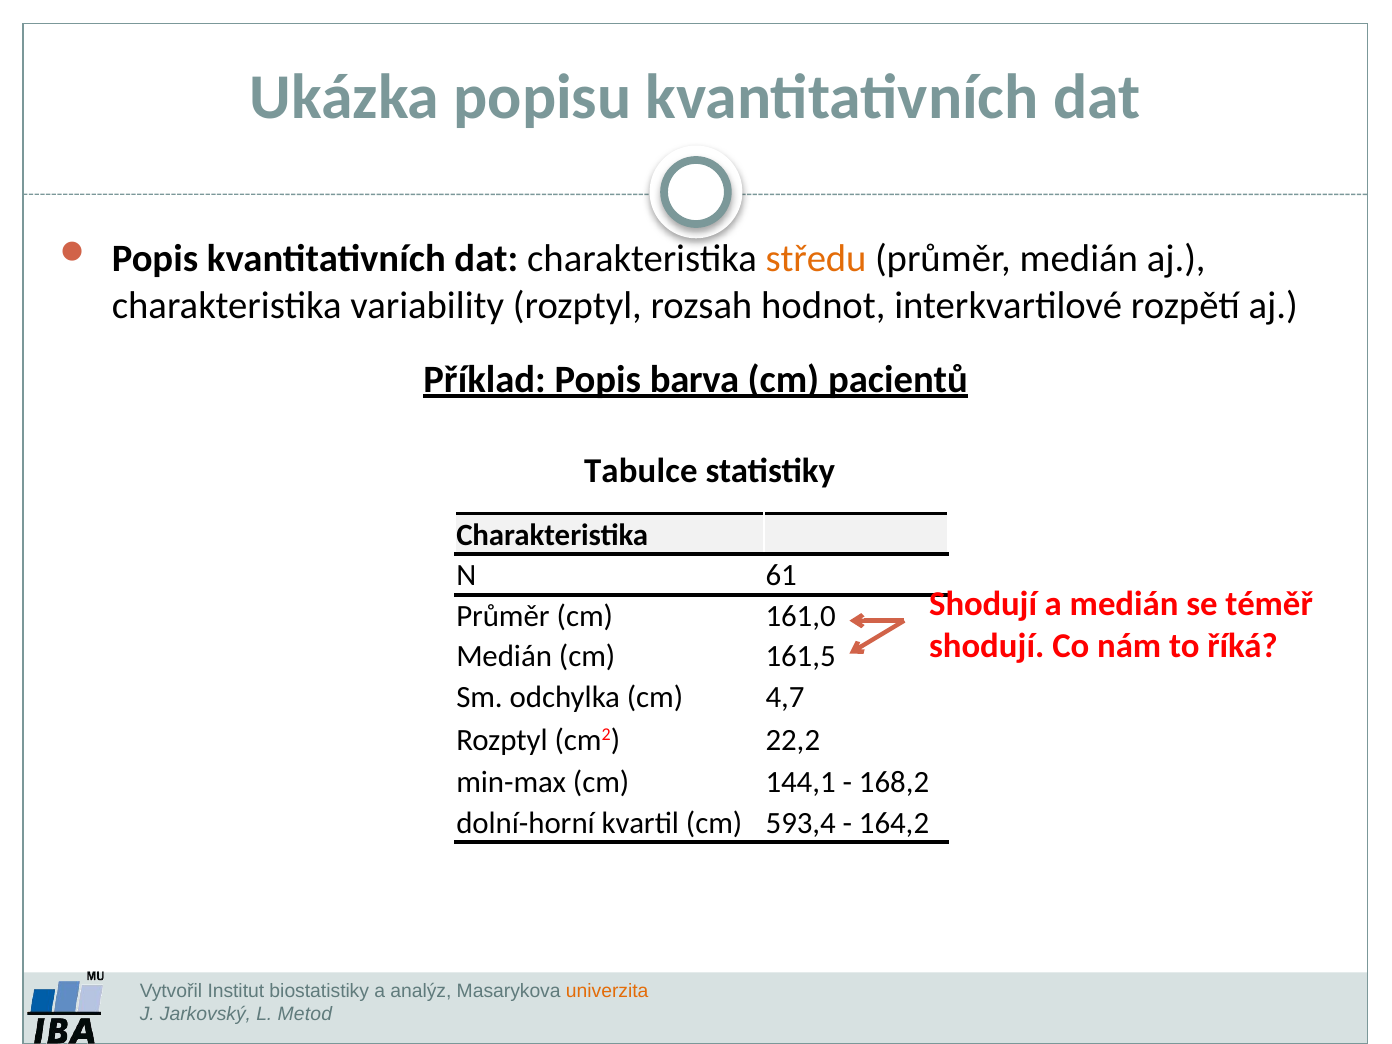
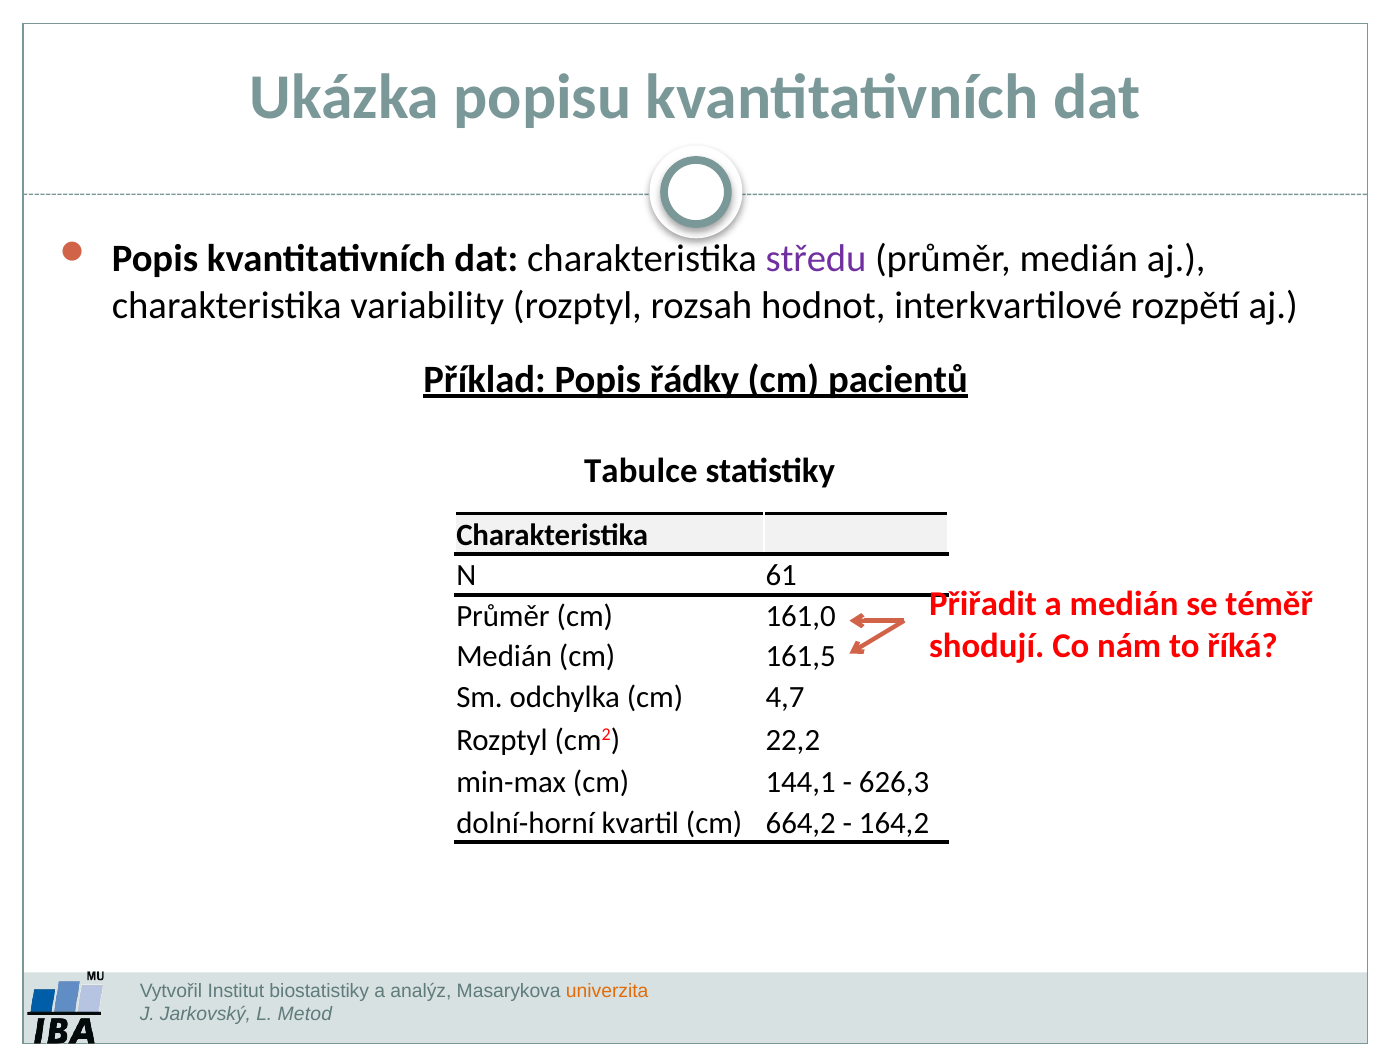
středu colour: orange -> purple (816, 259)
barva: barva -> řádky (695, 379)
Shodují: Shodují -> Přiřadit (983, 604)
168,2: 168,2 -> 626,3 (894, 783)
593,4: 593,4 -> 664,2 (801, 823)
